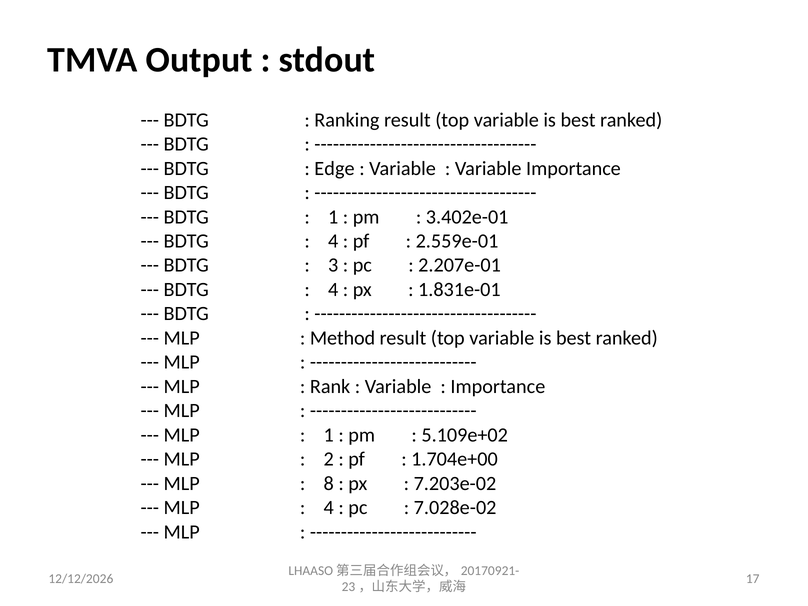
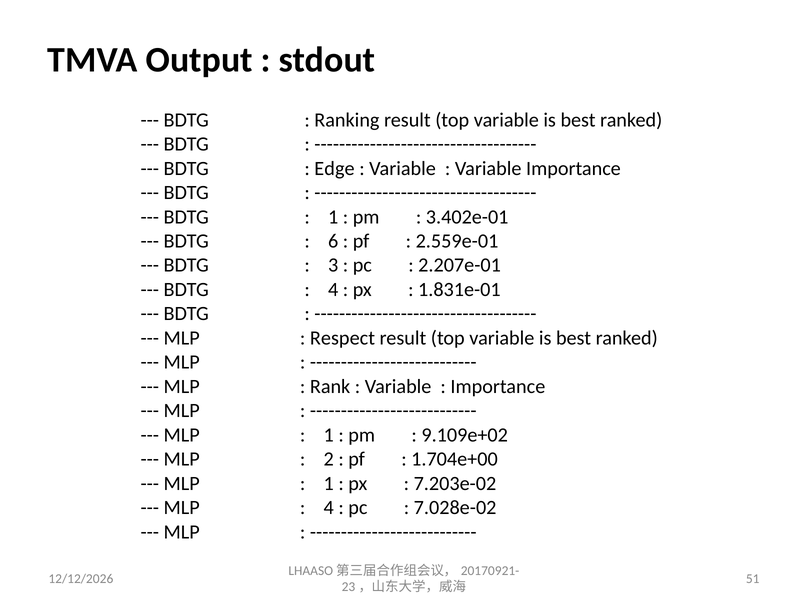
4: 4 -> 6 (333, 241)
Method: Method -> Respect (342, 338)
5.109e+02: 5.109e+02 -> 9.109e+02 (465, 435)
8: 8 -> 1 (329, 483)
17: 17 -> 51 (753, 579)
